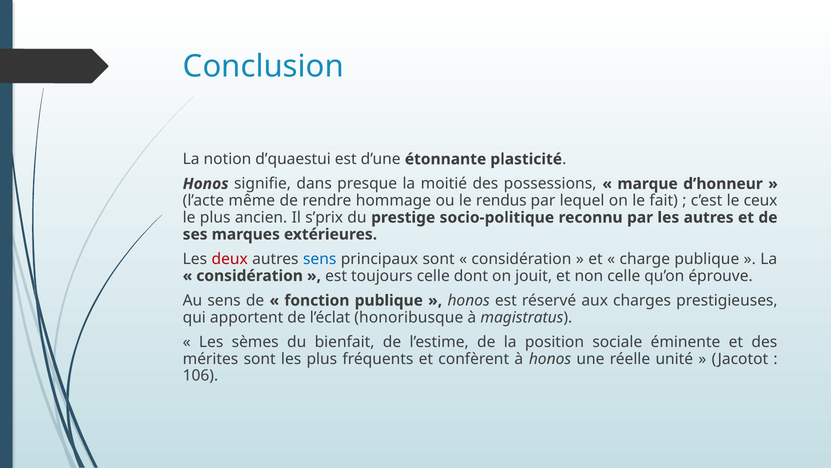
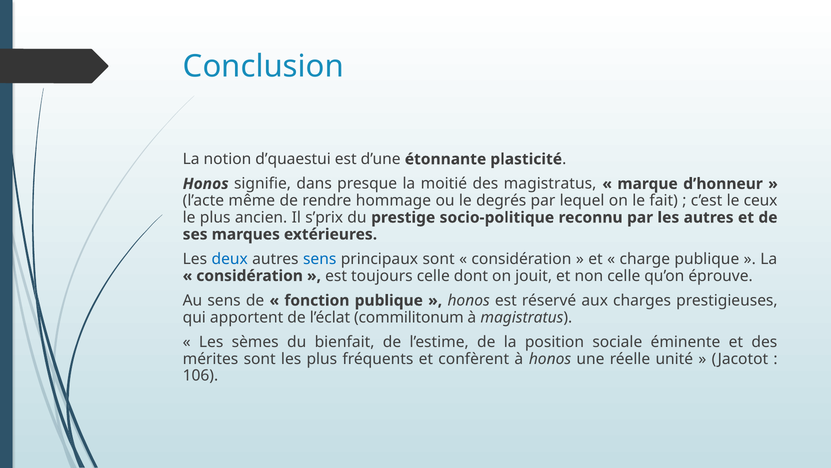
des possessions: possessions -> magistratus (550, 184)
rendus: rendus -> degrés (501, 200)
deux colour: red -> blue (230, 259)
honoribusque: honoribusque -> commilitonum (409, 317)
